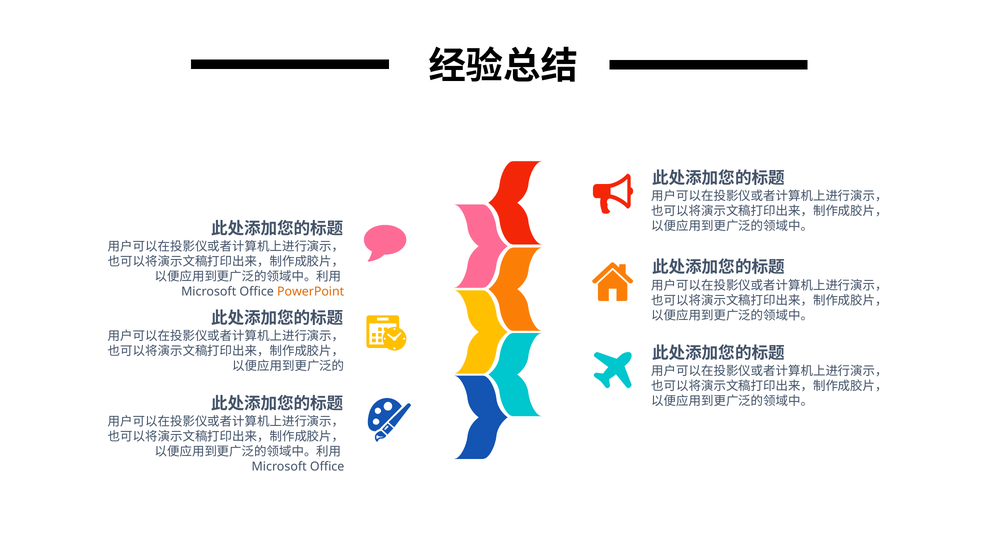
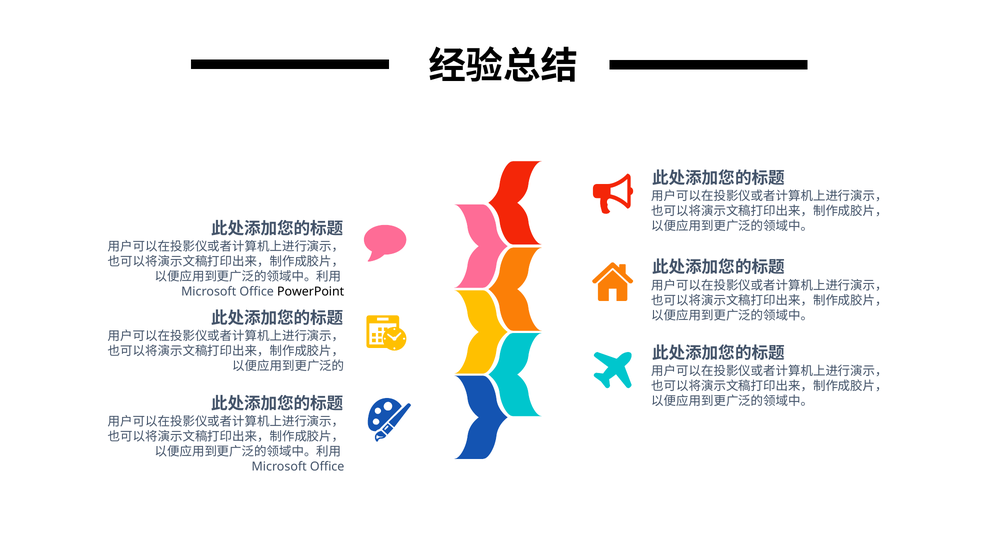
PowerPoint colour: orange -> black (311, 292)
